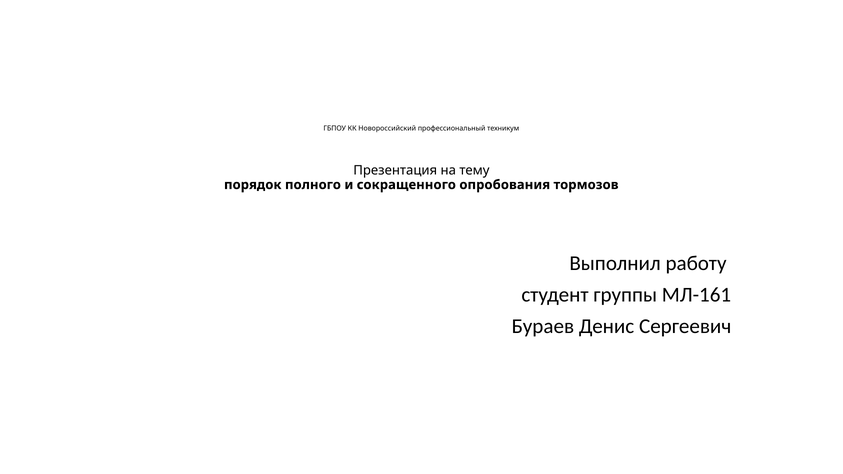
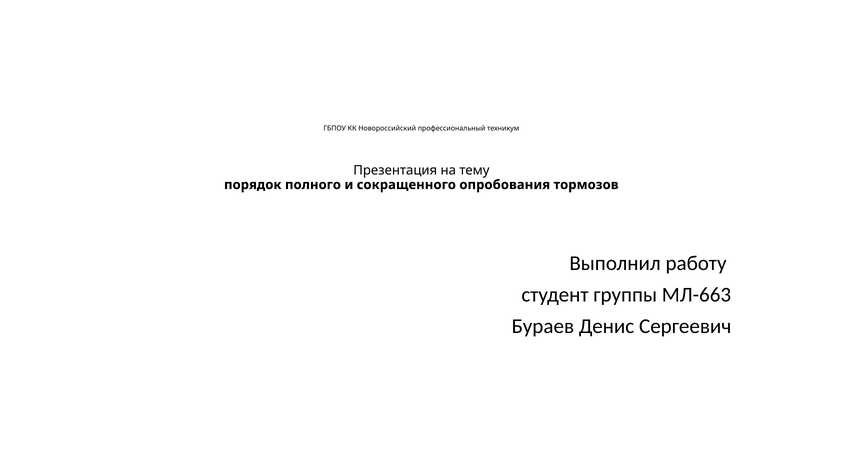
МЛ-161: МЛ-161 -> МЛ-663 (696, 295)
